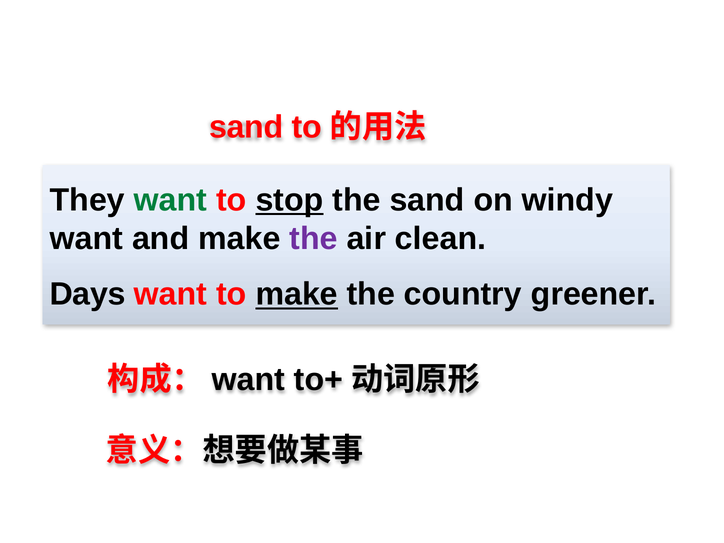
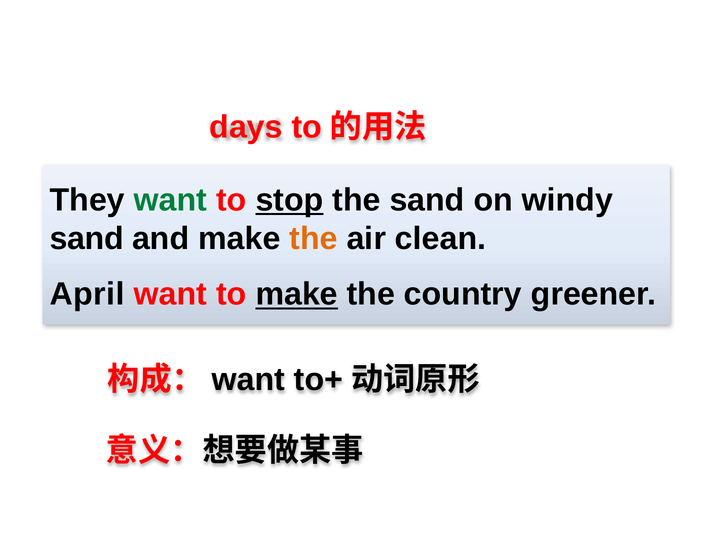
sand: sand -> days (246, 127)
want: want -> sand (87, 239)
the colour: purple -> orange (314, 239)
Days: Days -> April (87, 294)
